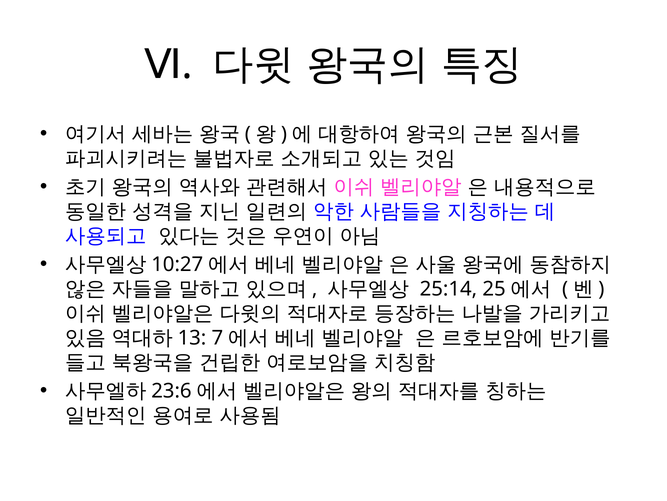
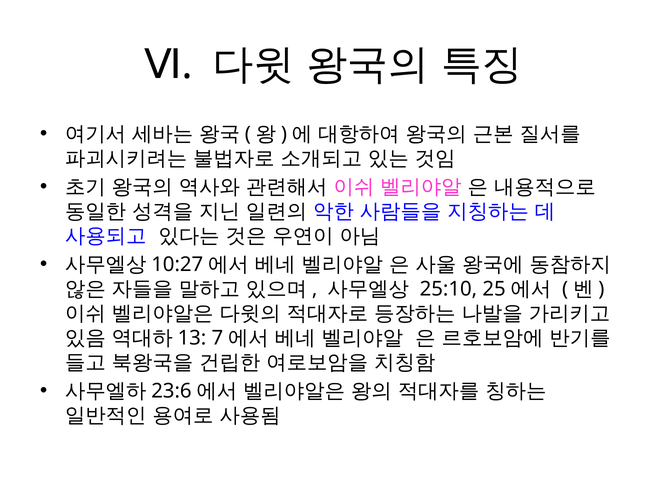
25:14: 25:14 -> 25:10 (448, 289)
